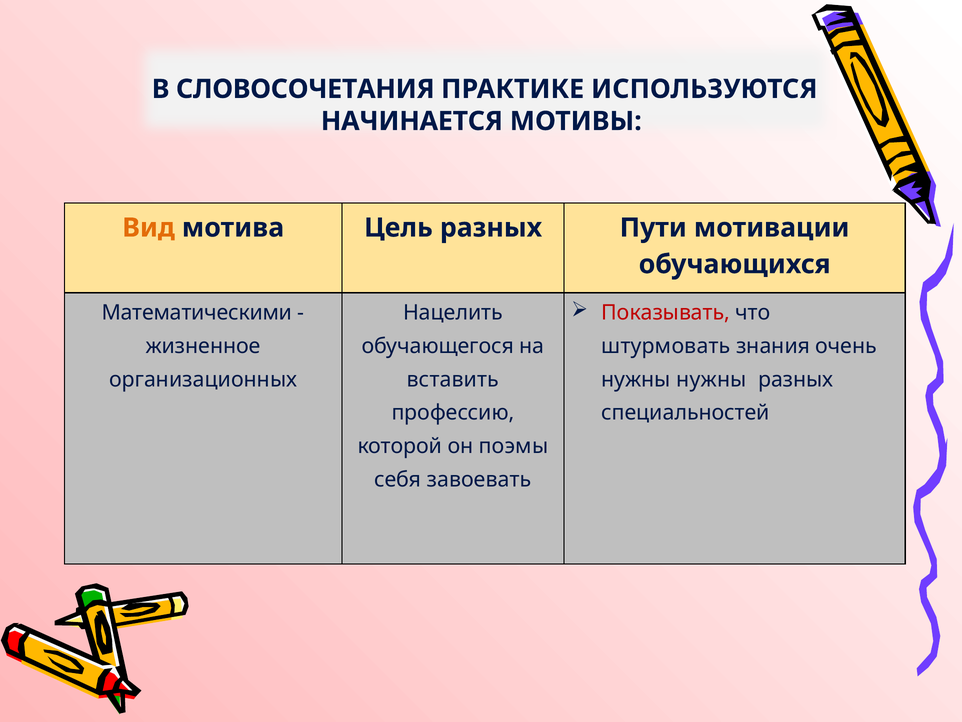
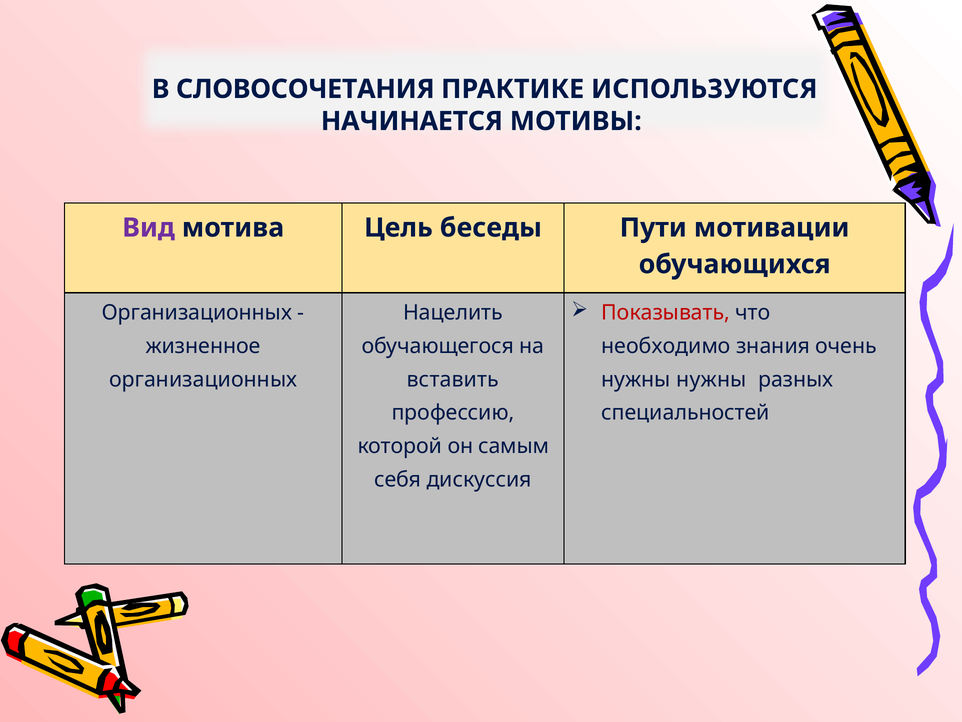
Вид colour: orange -> purple (149, 228)
Цель разных: разных -> беседы (491, 228)
Математическими: Математическими -> Организационных (197, 313)
штурмовать: штурмовать -> необходимо (666, 346)
поэмы: поэмы -> самым (514, 446)
завоевать: завоевать -> дискуссия (479, 479)
